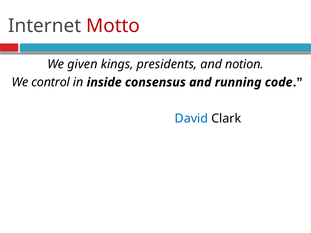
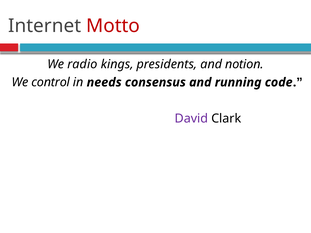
given: given -> radio (82, 64)
inside: inside -> needs (104, 82)
David colour: blue -> purple (191, 119)
